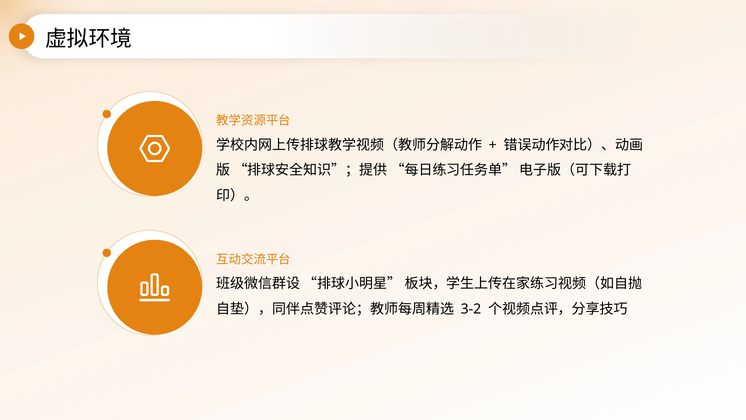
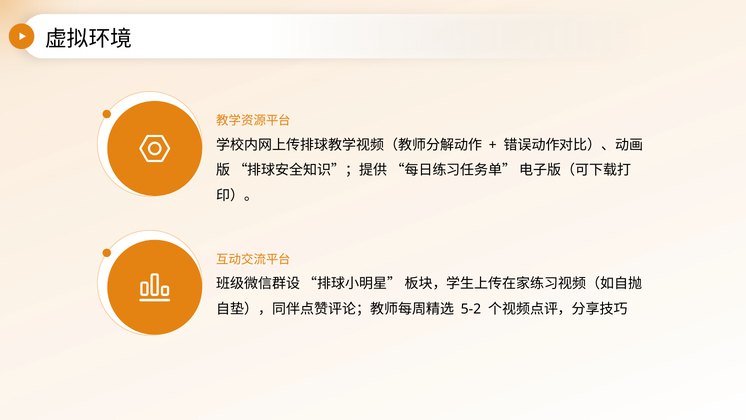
3-2: 3-2 -> 5-2 (471, 309)
